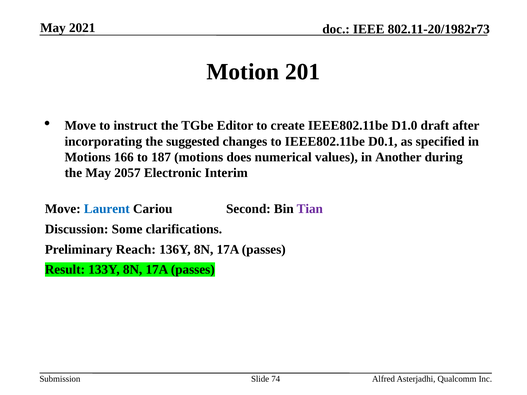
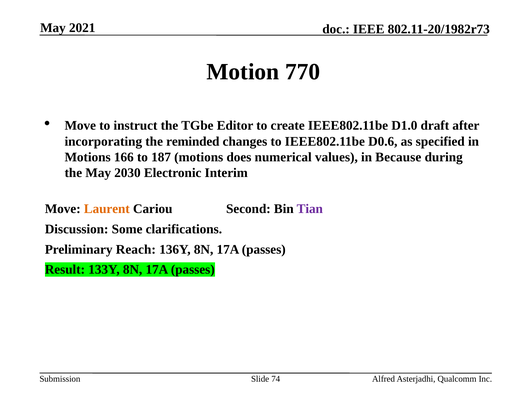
201: 201 -> 770 (303, 72)
suggested: suggested -> reminded (193, 141)
D0.1: D0.1 -> D0.6 (383, 141)
Another: Another -> Because (398, 157)
2057: 2057 -> 2030 (127, 173)
Laurent colour: blue -> orange (107, 209)
